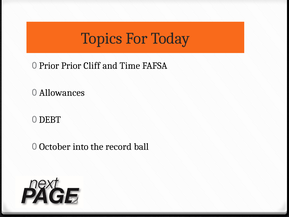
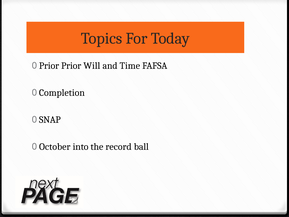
Cliff: Cliff -> Will (92, 66)
Allowances: Allowances -> Completion (62, 93)
DEBT: DEBT -> SNAP (50, 120)
